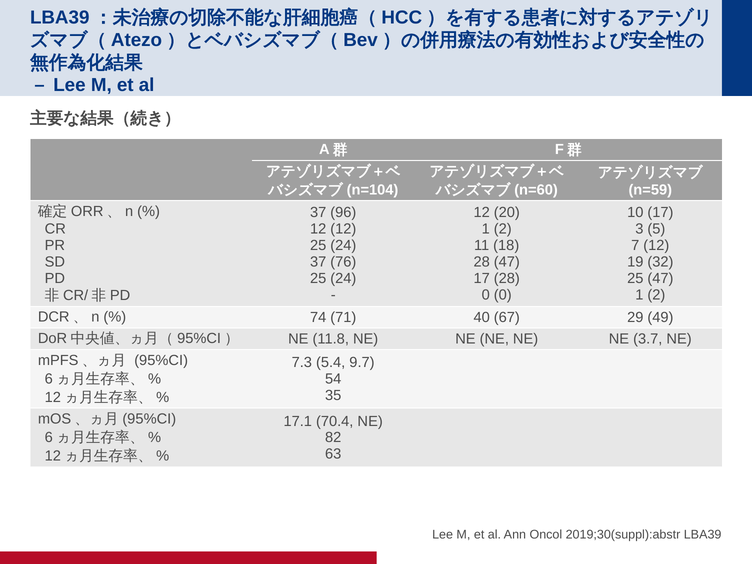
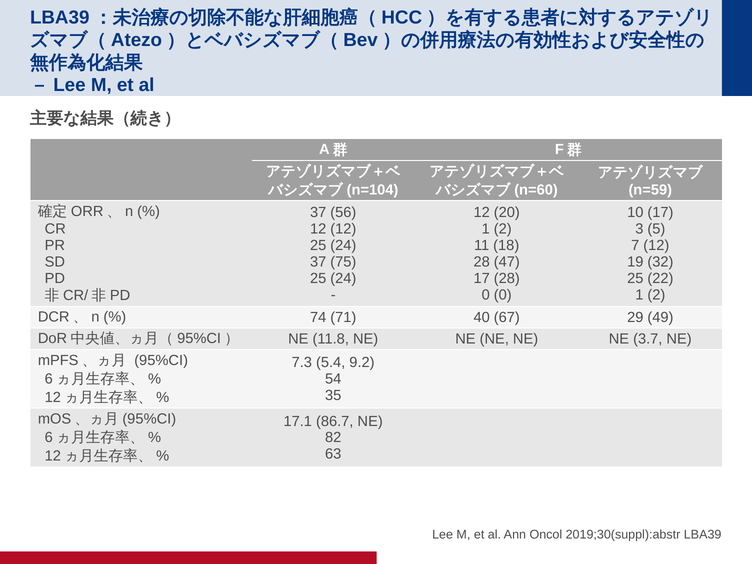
96: 96 -> 56 (343, 213)
76: 76 -> 75 (343, 262)
25 47: 47 -> 22 (660, 278)
9.7: 9.7 -> 9.2 (362, 363)
70.4: 70.4 -> 86.7 (335, 421)
